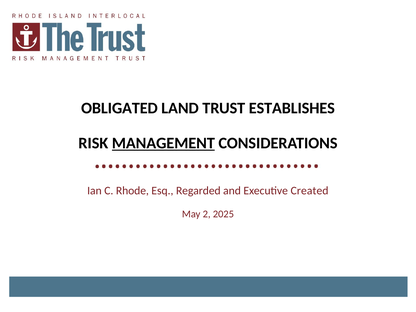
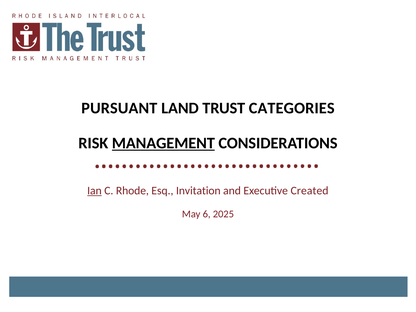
OBLIGATED: OBLIGATED -> PURSUANT (119, 108)
ESTABLISHES: ESTABLISHES -> CATEGORIES (292, 108)
Ian underline: none -> present (94, 191)
Regarded: Regarded -> Invitation (198, 191)
2: 2 -> 6 (207, 214)
